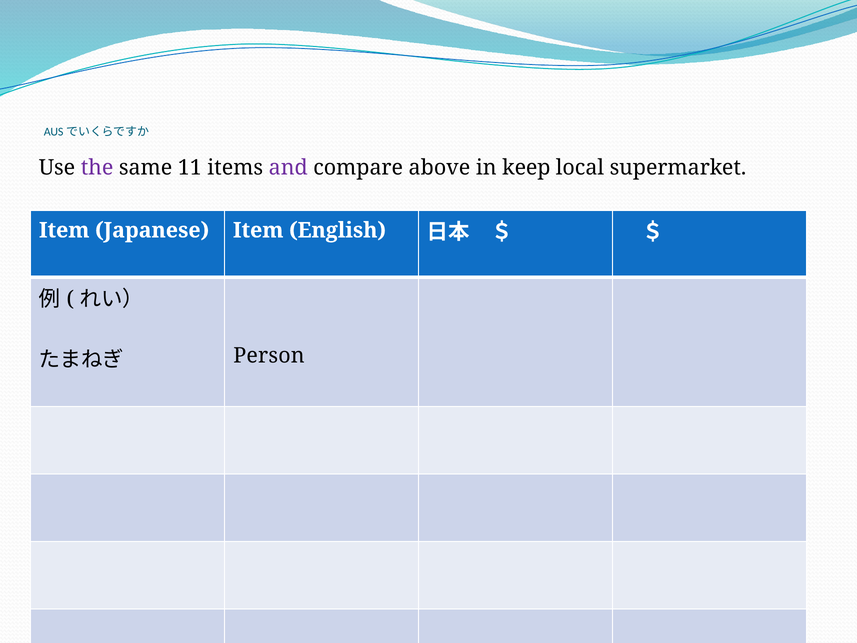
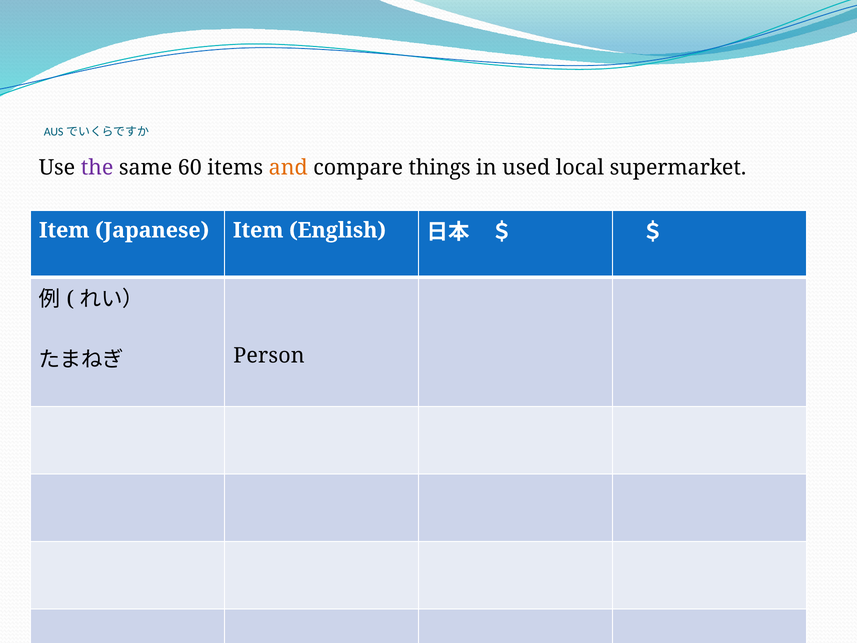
11: 11 -> 60 (190, 168)
and colour: purple -> orange (288, 168)
above: above -> things (440, 168)
keep: keep -> used (526, 168)
